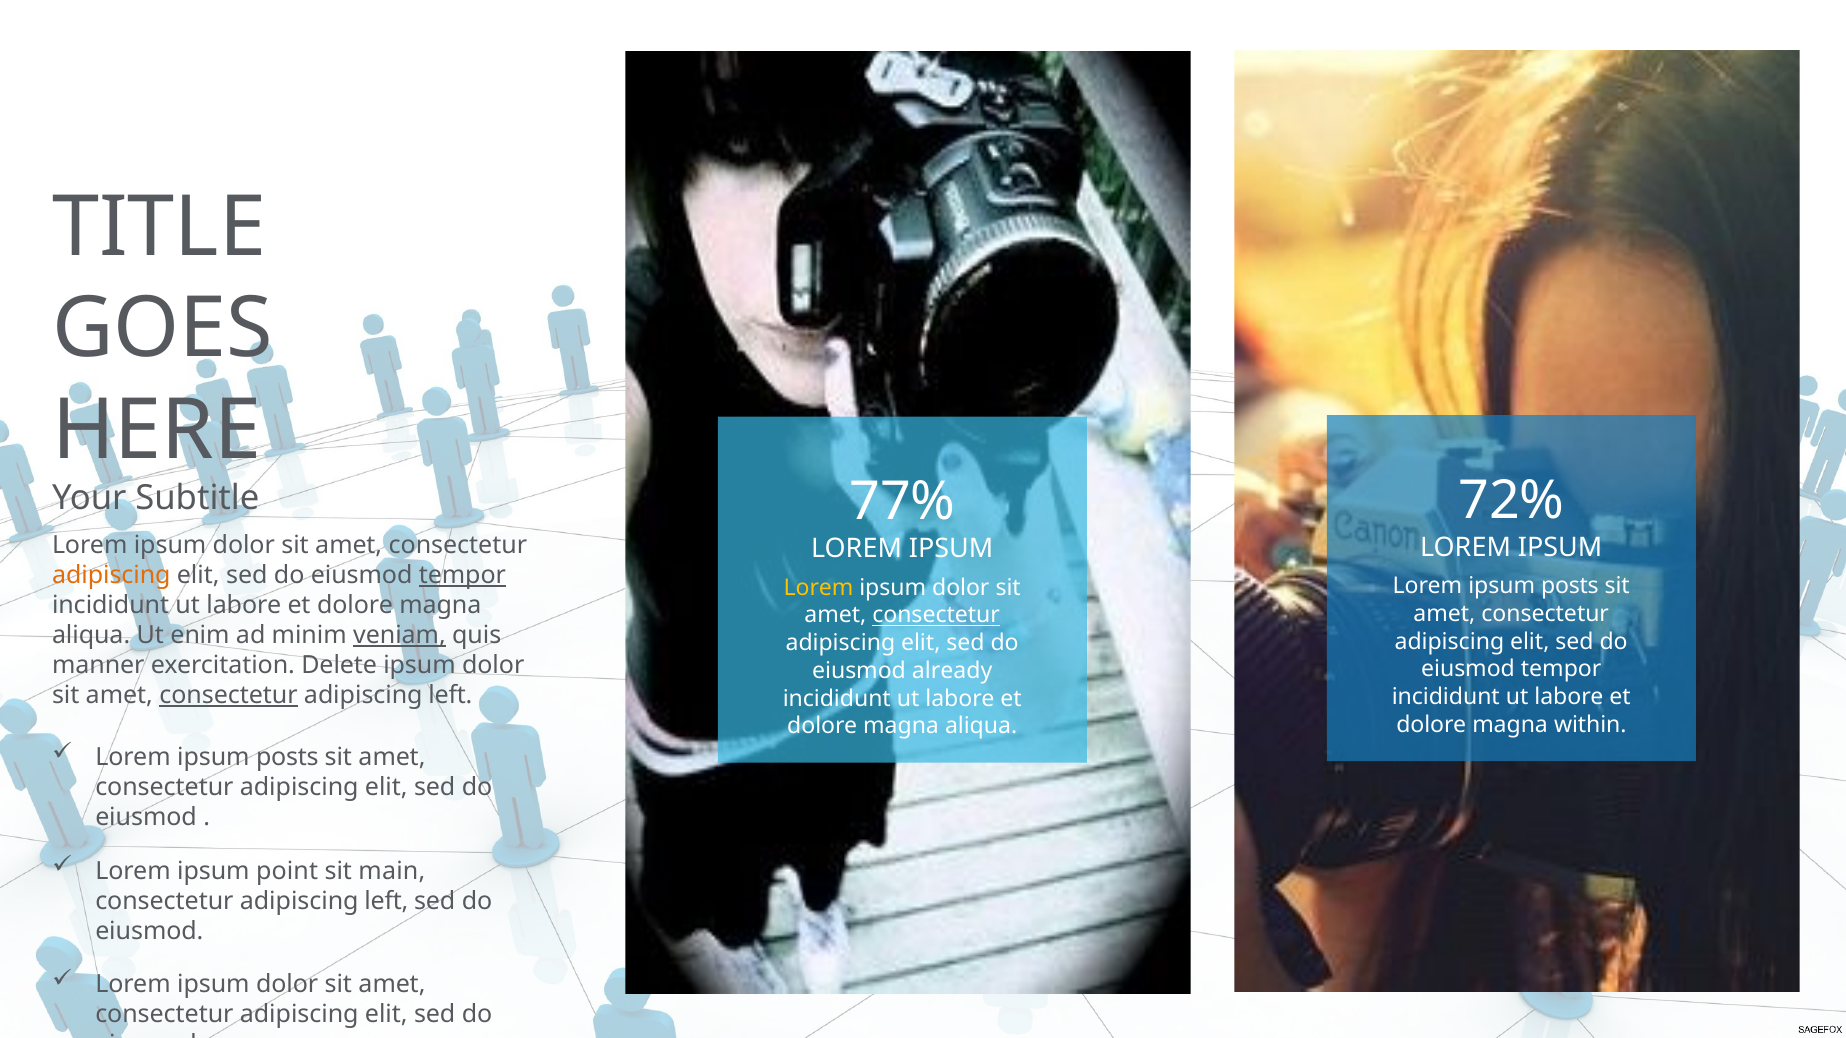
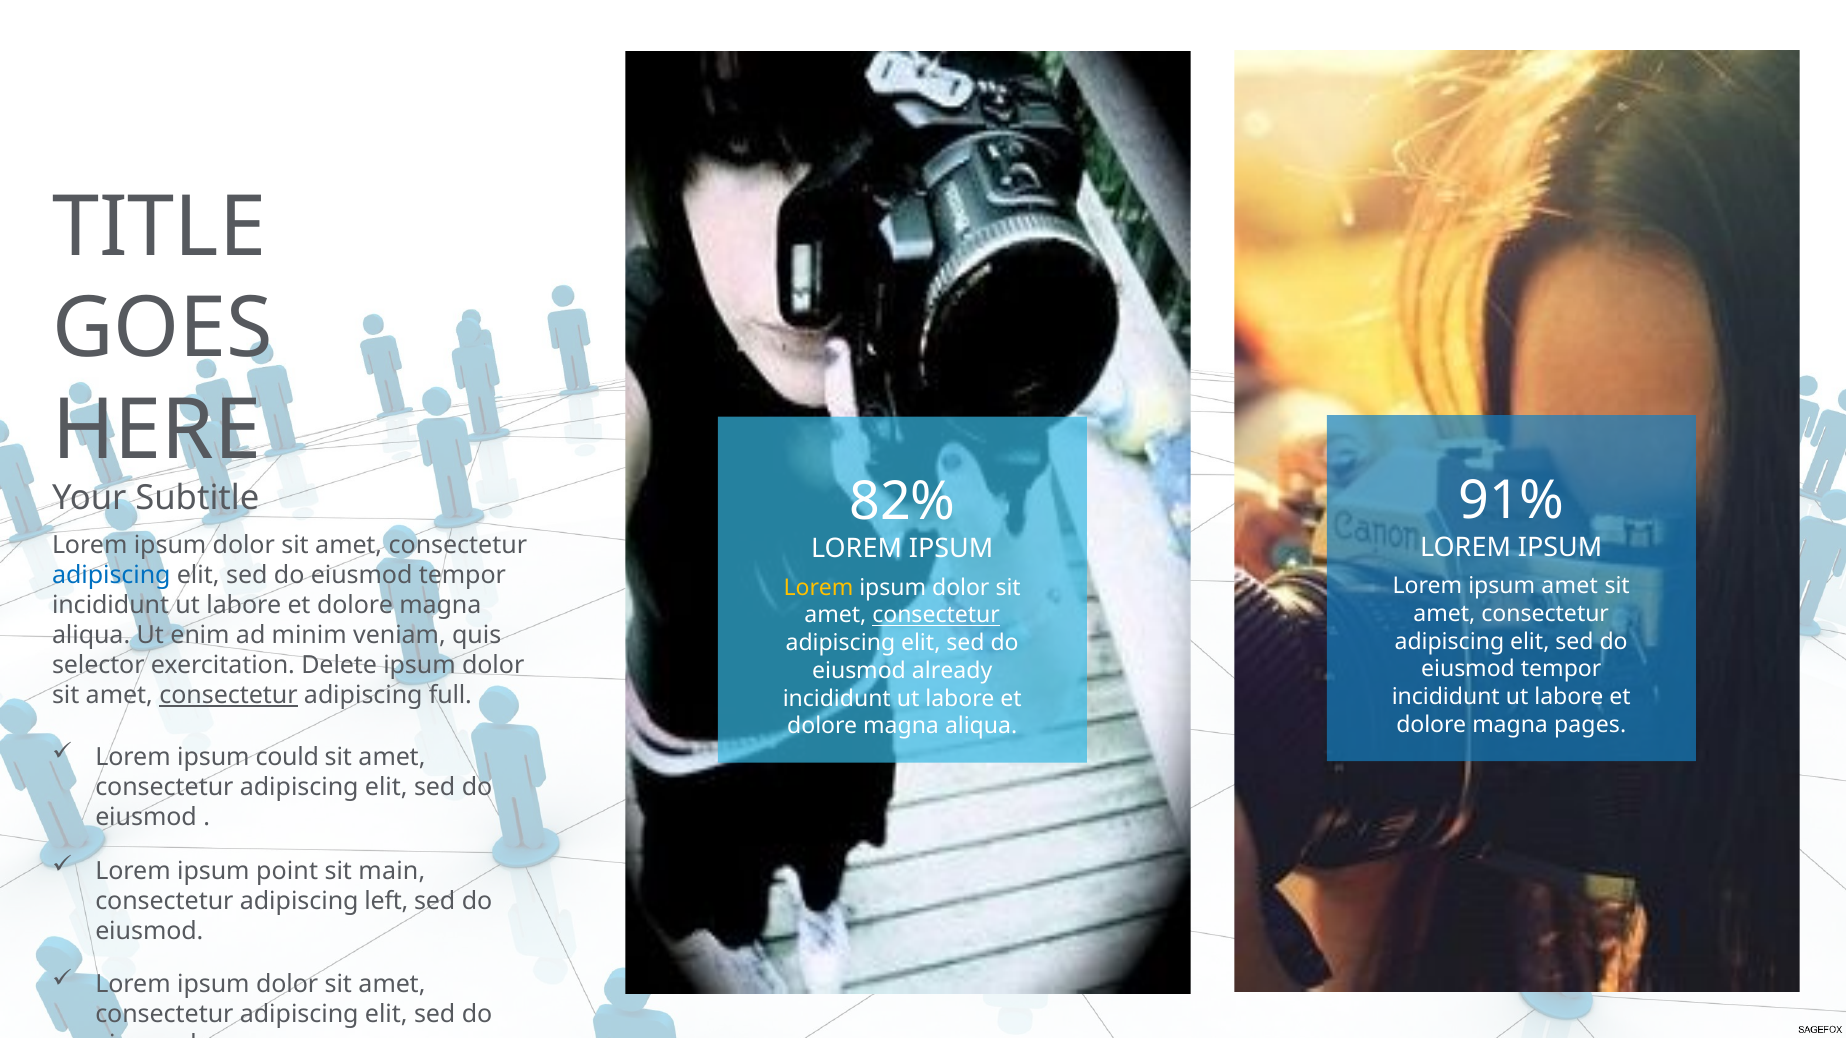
72%: 72% -> 91% (1511, 501)
77%: 77% -> 82% (902, 502)
adipiscing colour: orange -> blue (111, 575)
tempor underline: present -> none (462, 575)
posts: posts -> amet (1570, 586)
veniam underline: present -> none (399, 635)
manner: manner -> selector (98, 665)
left: left -> full (450, 695)
within: within -> pages (1590, 725)
posts: posts -> could (287, 758)
